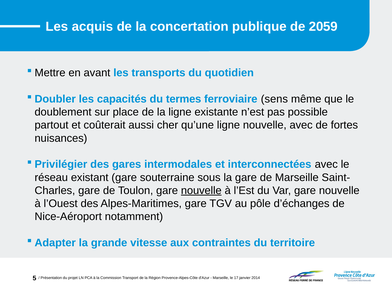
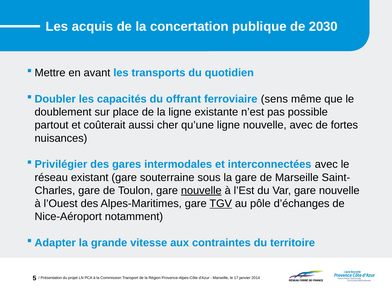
2059: 2059 -> 2030 (323, 26)
termes: termes -> offrant (184, 99)
TGV underline: none -> present (221, 204)
